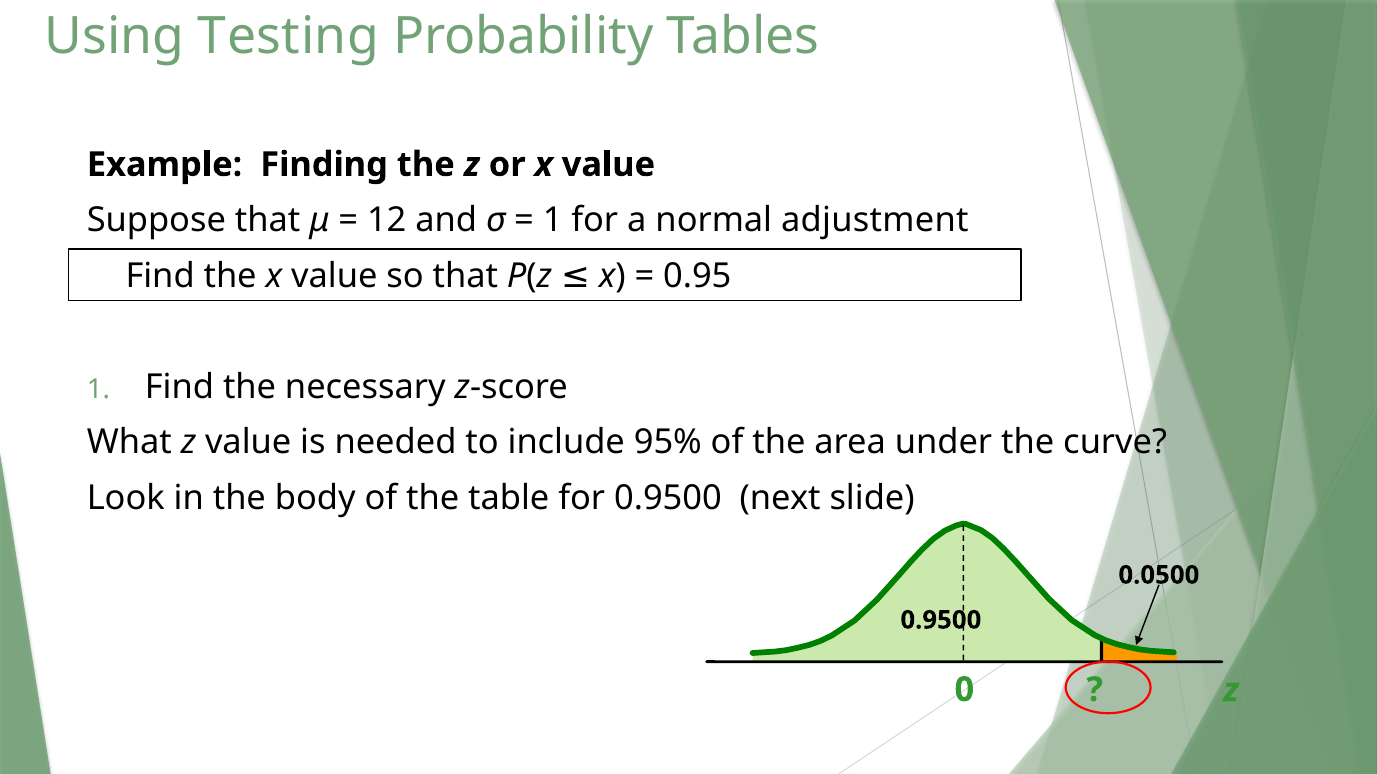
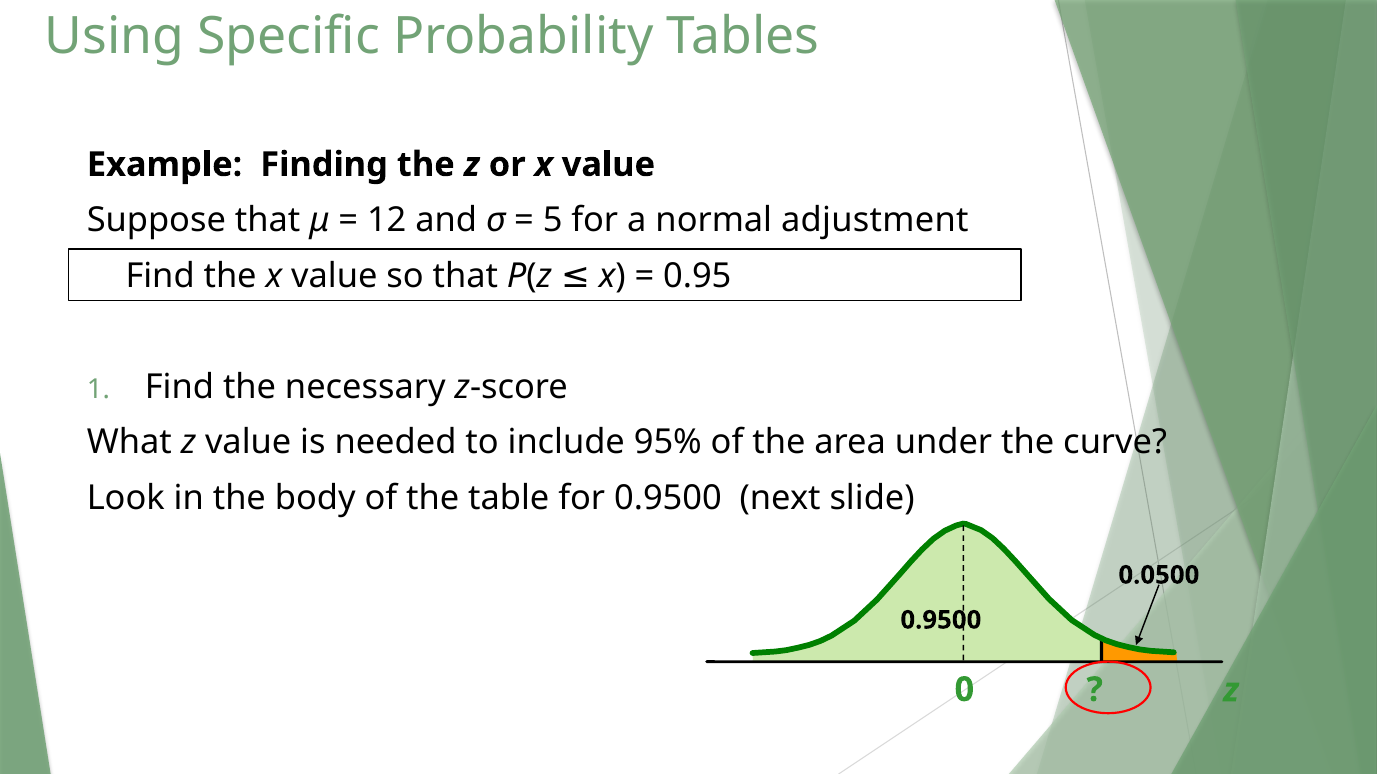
Testing: Testing -> Specific (289, 36)
1: 1 -> 5 (553, 220)
